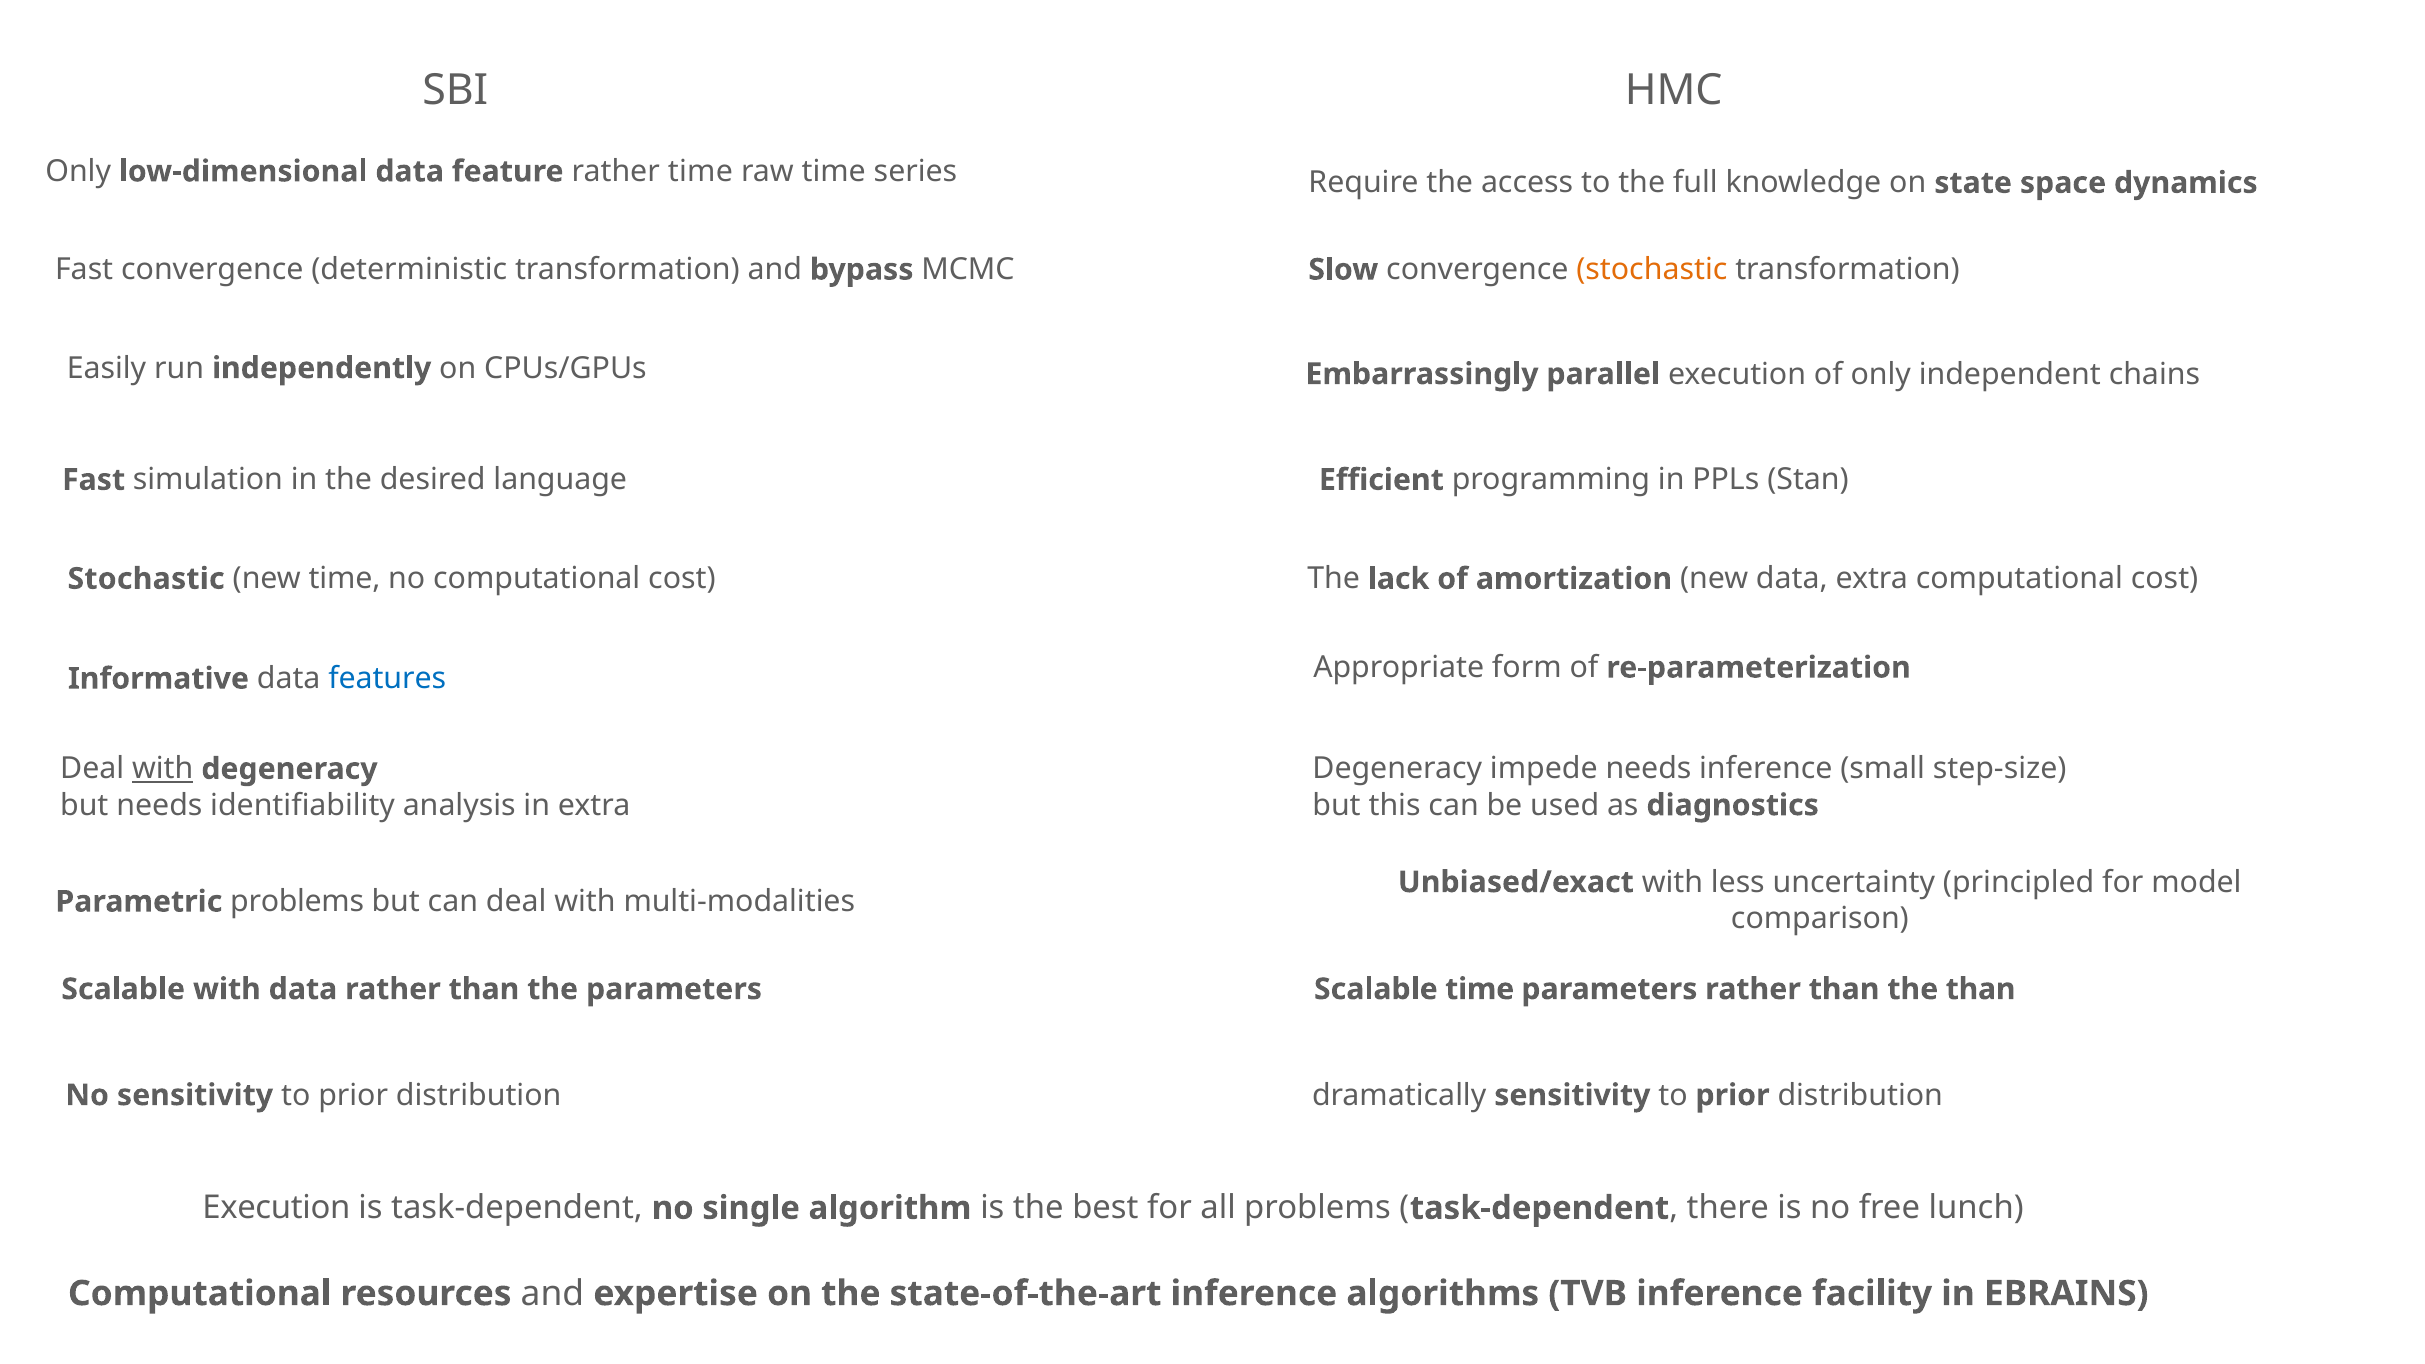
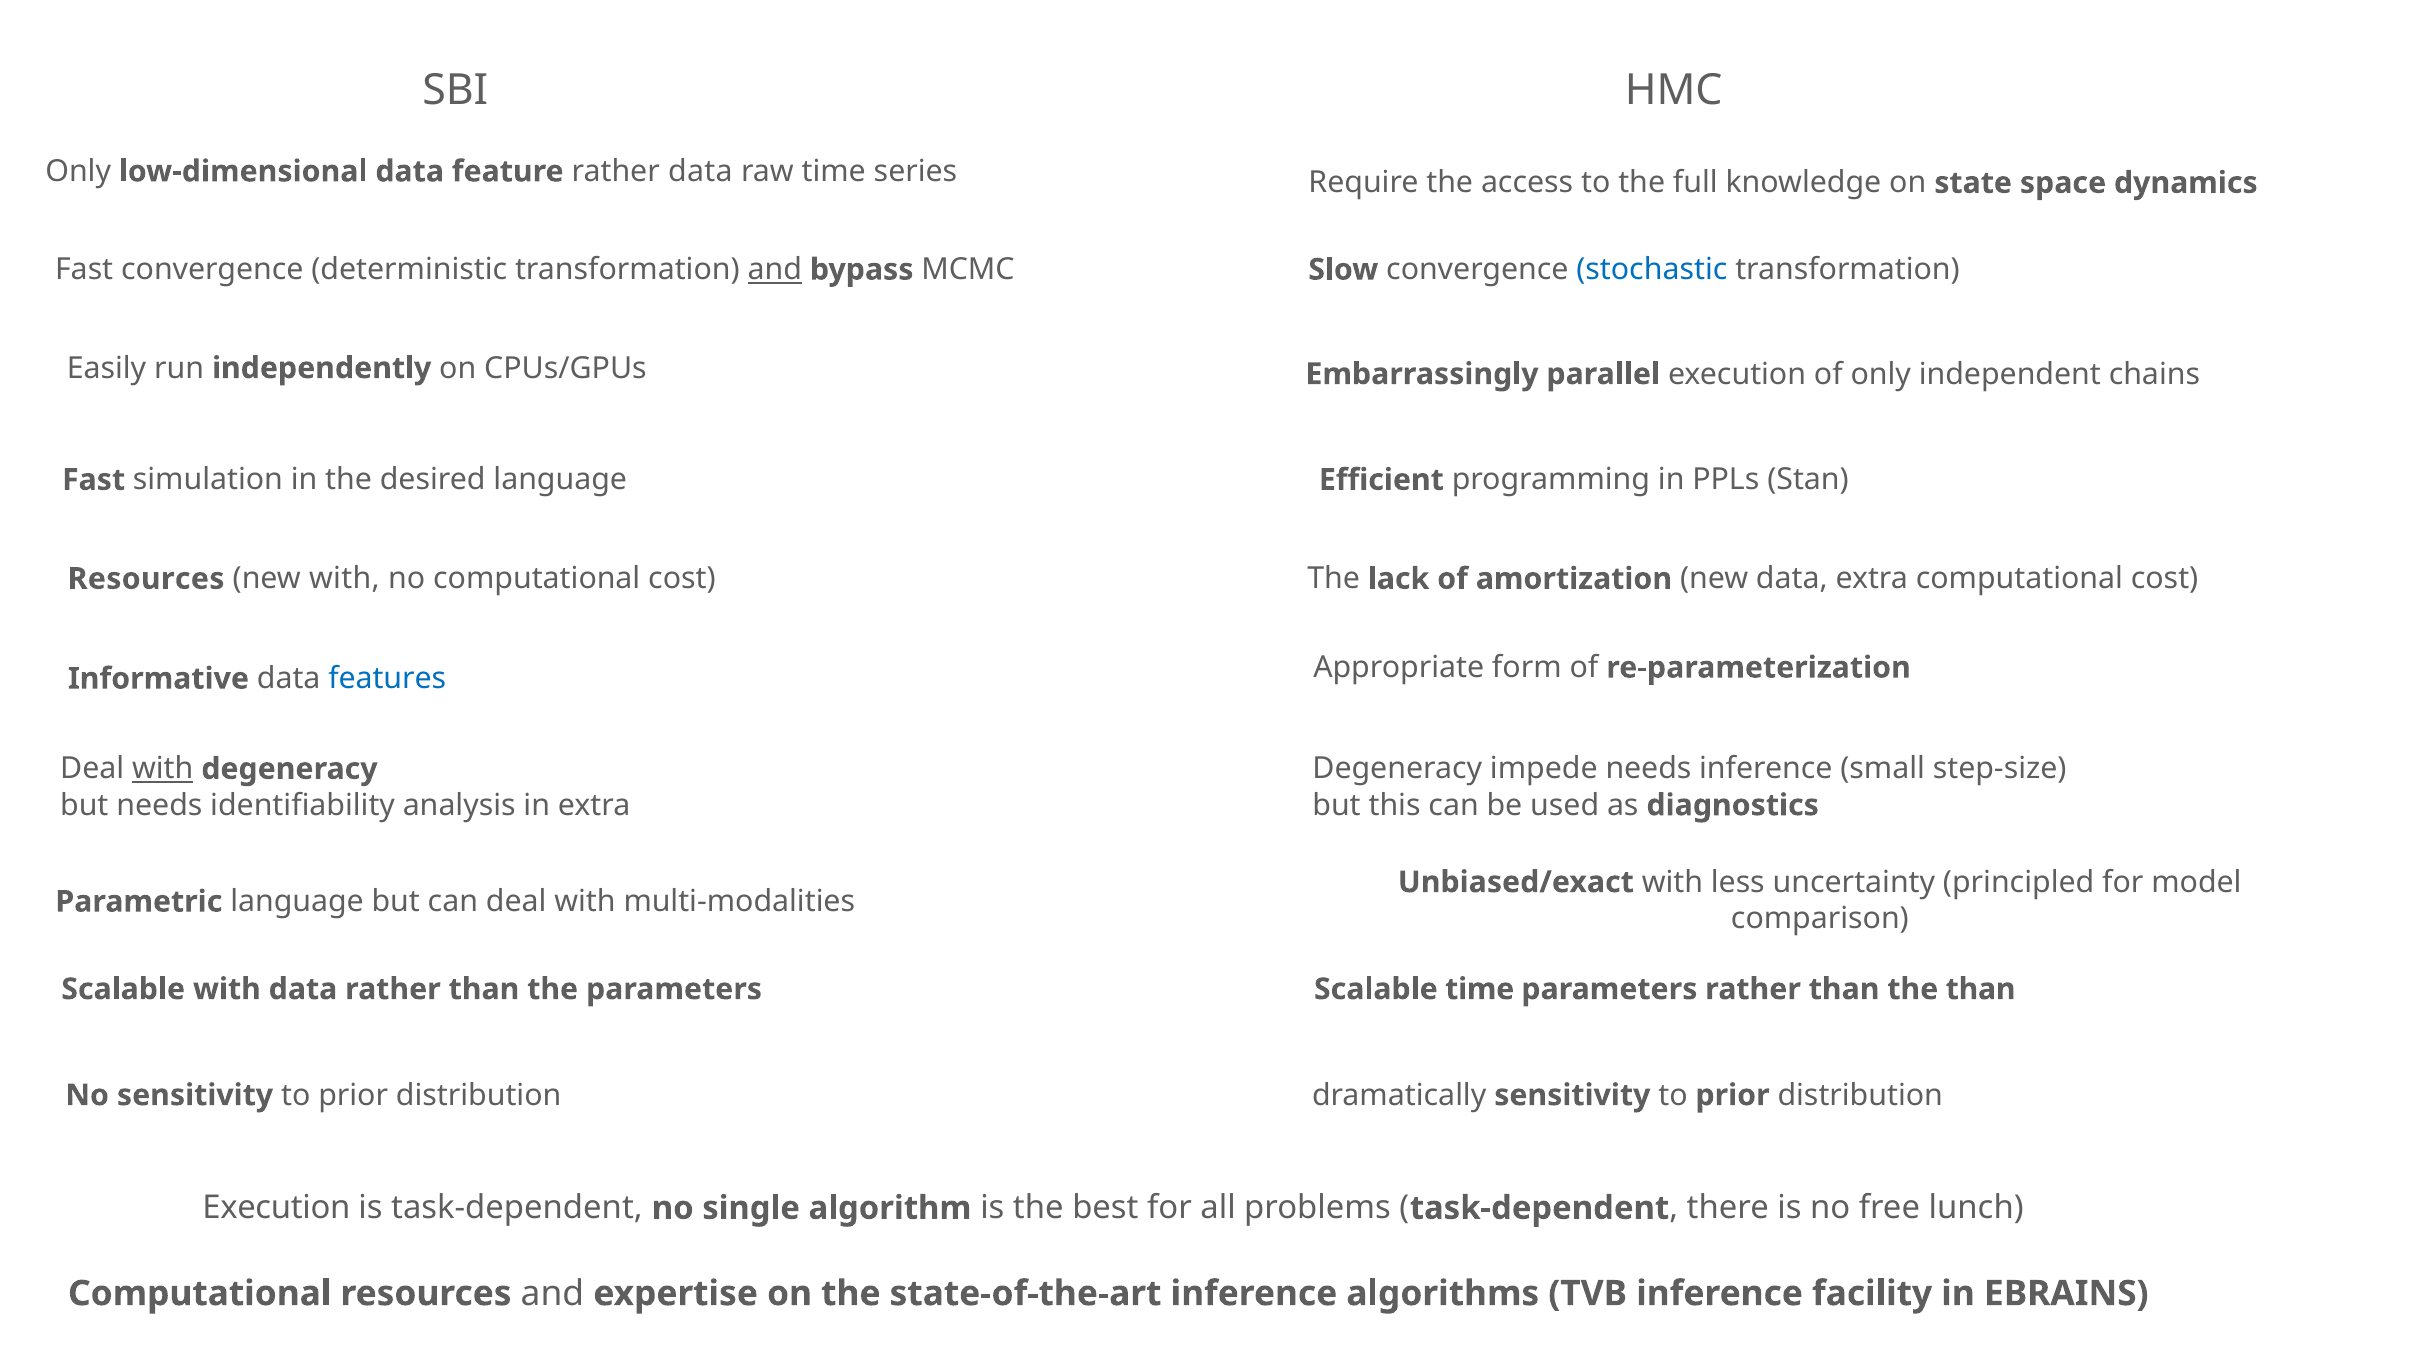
rather time: time -> data (700, 171)
and underline: none -> present (775, 270)
stochastic colour: orange -> blue (1652, 270)
Stochastic: Stochastic -> Resources (146, 579)
new time: time -> with (344, 579)
Parametric problems: problems -> language (297, 902)
